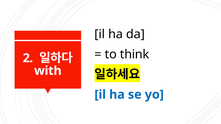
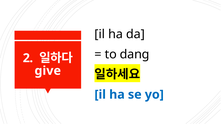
think: think -> dang (135, 54)
with: with -> give (48, 71)
